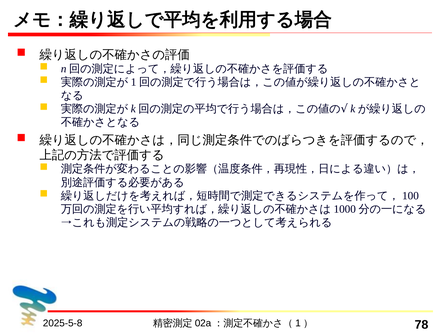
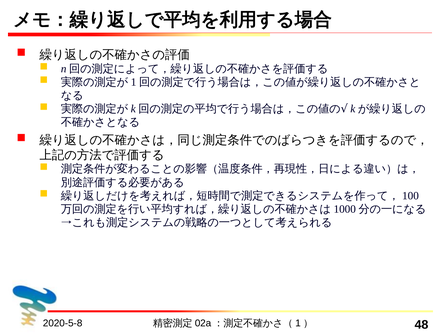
2025-5-8: 2025-5-8 -> 2020-5-8 (63, 323)
78: 78 -> 48 (421, 325)
